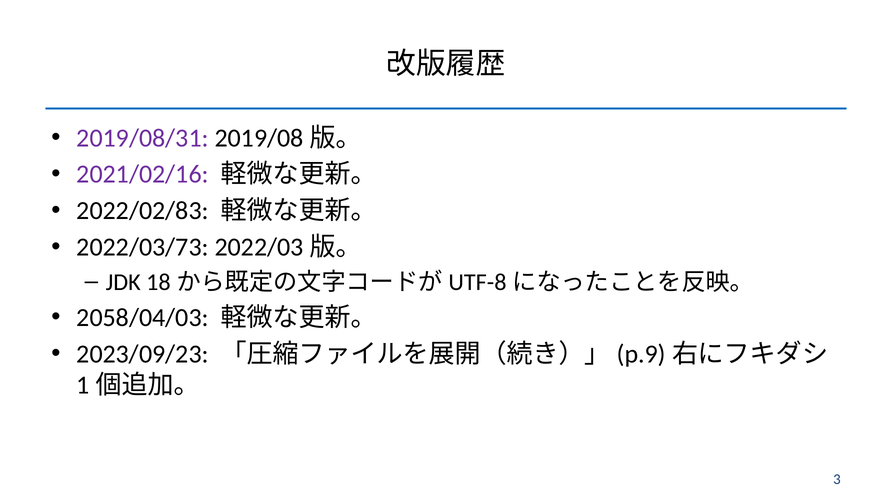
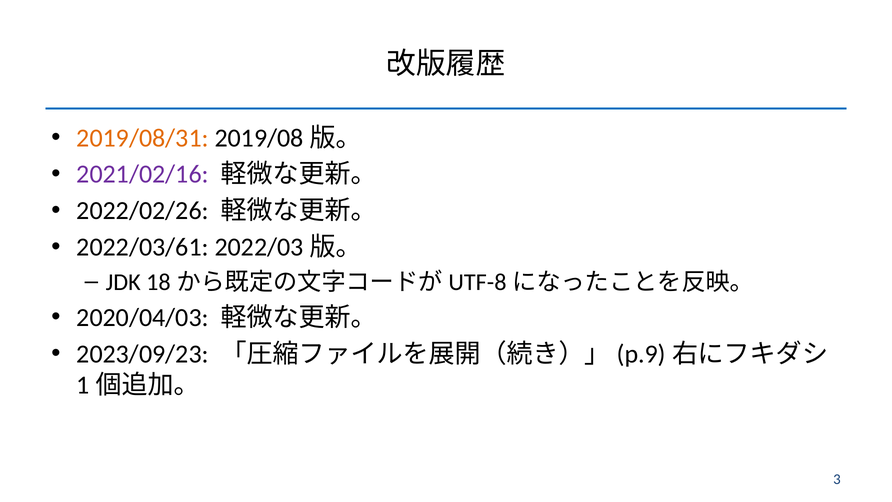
2019/08/31 colour: purple -> orange (143, 138)
2022/02/83: 2022/02/83 -> 2022/02/26 (143, 211)
2022/03/73: 2022/03/73 -> 2022/03/61 (143, 247)
2058/04/03: 2058/04/03 -> 2020/04/03 (143, 317)
